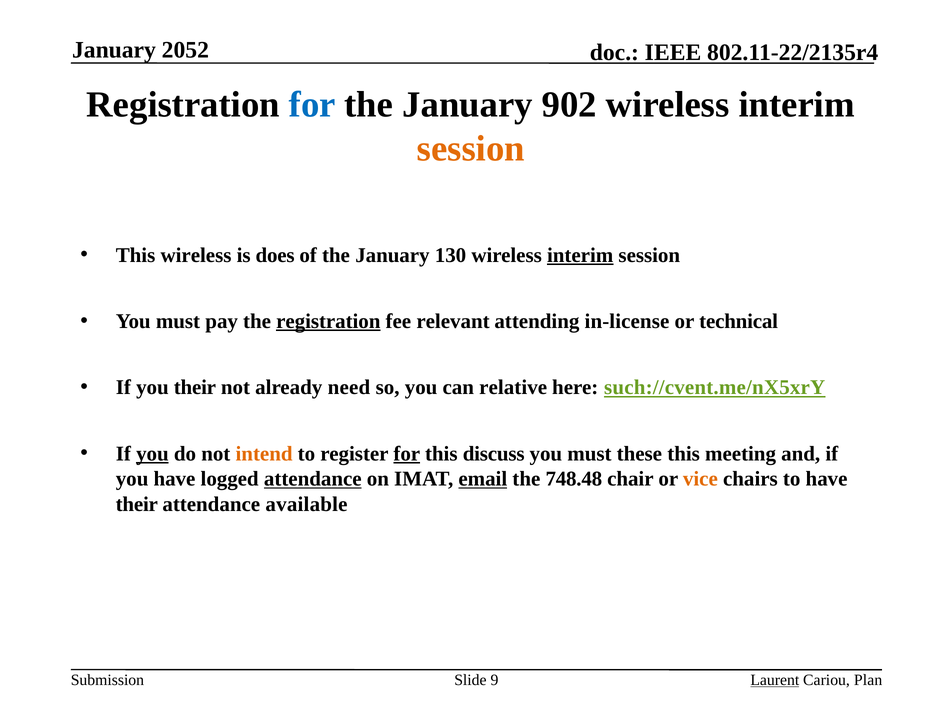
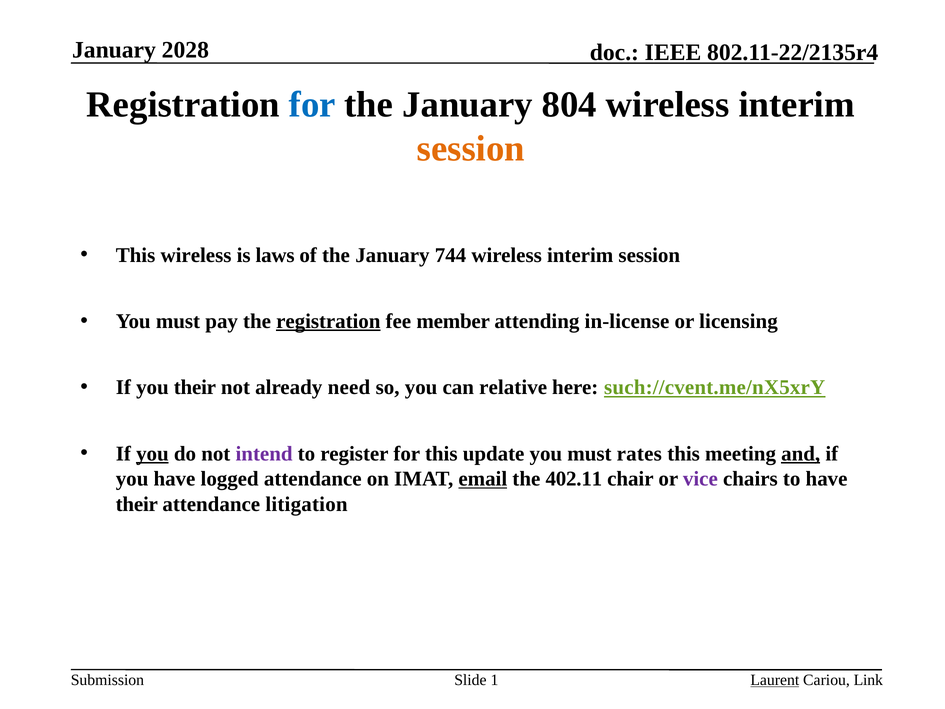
2052: 2052 -> 2028 (185, 50)
902: 902 -> 804 (569, 105)
does: does -> laws (275, 255)
130: 130 -> 744 (451, 255)
interim underline: present -> none (580, 255)
relevant: relevant -> member (453, 321)
technical: technical -> licensing (739, 321)
intend colour: orange -> purple (264, 454)
for underline: present -> none (407, 454)
discuss: discuss -> update (494, 454)
these: these -> rates (639, 454)
and underline: none -> present (801, 454)
attendance underline: present -> none (313, 479)
748.48: 748.48 -> 402.11 (574, 479)
vice colour: orange -> purple (700, 479)
available: available -> litigation (307, 504)
9: 9 -> 1 (494, 680)
Plan: Plan -> Link (868, 680)
